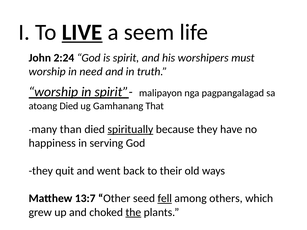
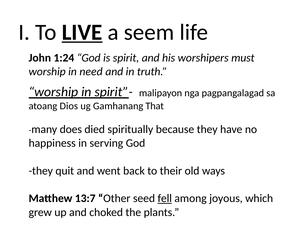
2:24: 2:24 -> 1:24 (64, 58)
atoang Died: Died -> Dios (69, 106)
than: than -> does (71, 129)
spiritually underline: present -> none (130, 129)
others: others -> joyous (226, 199)
the underline: present -> none (133, 212)
